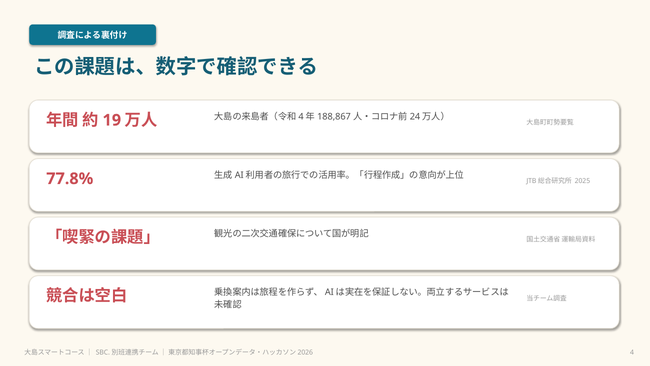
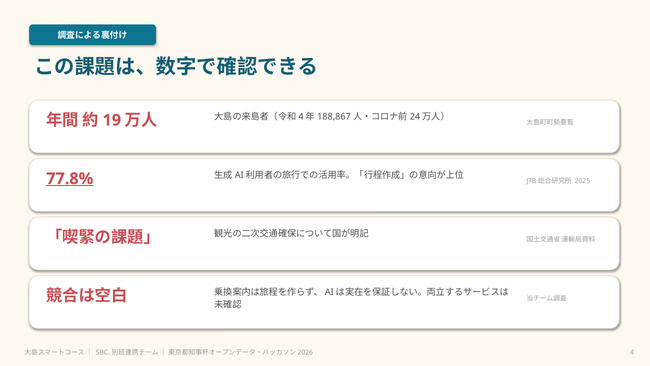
77.8% underline: none -> present (70, 179)
